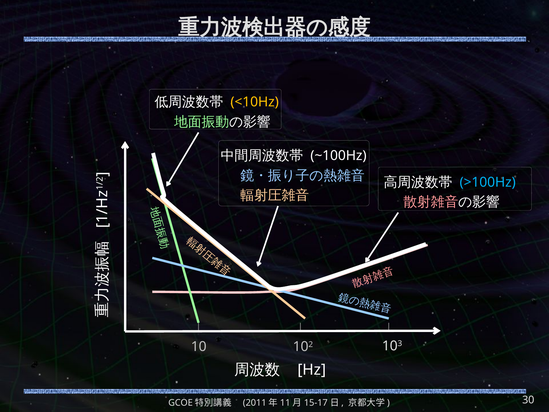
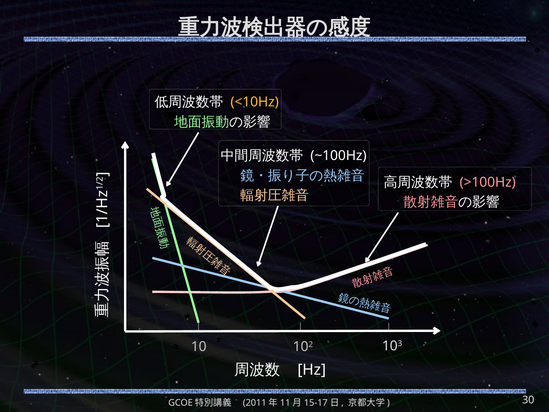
>100Hz colour: light blue -> pink (488, 182)
